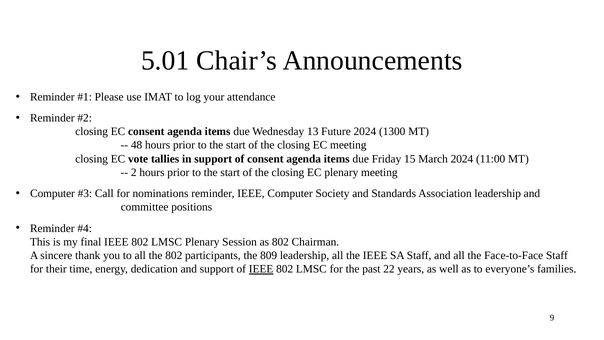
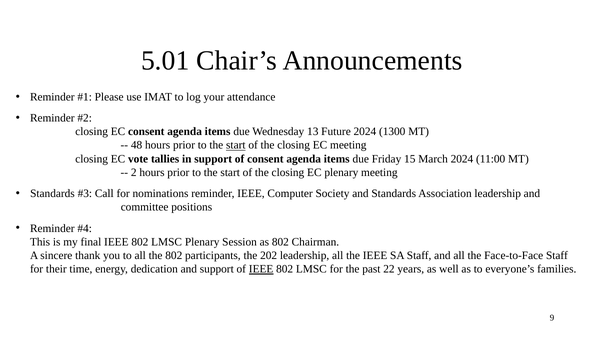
start underline: none -> present (236, 145)
Computer: Computer -> Standards (52, 193)
809: 809 -> 202 (269, 255)
